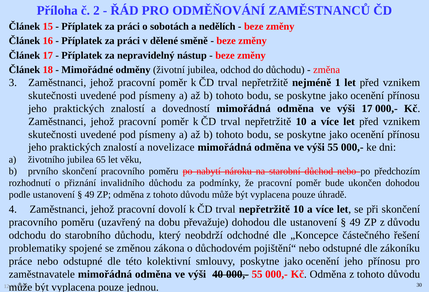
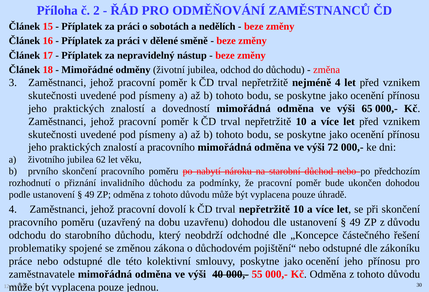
nejméně 1: 1 -> 4 (338, 82)
výši 17: 17 -> 65 (367, 108)
a novelizace: novelizace -> pracovního (171, 147)
výši 55: 55 -> 72 (333, 147)
65: 65 -> 62 (101, 160)
převažuje: převažuje -> uzavřenu (206, 222)
